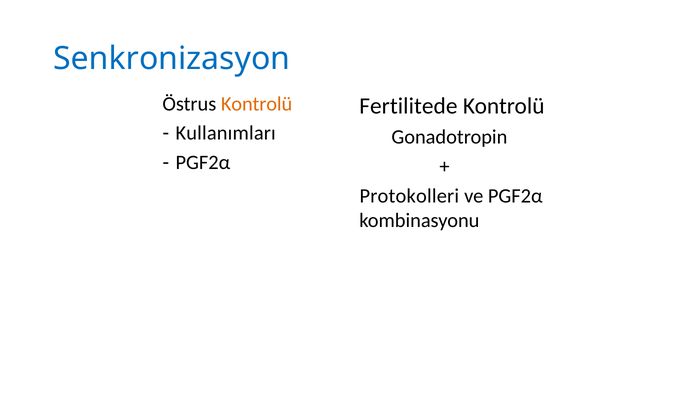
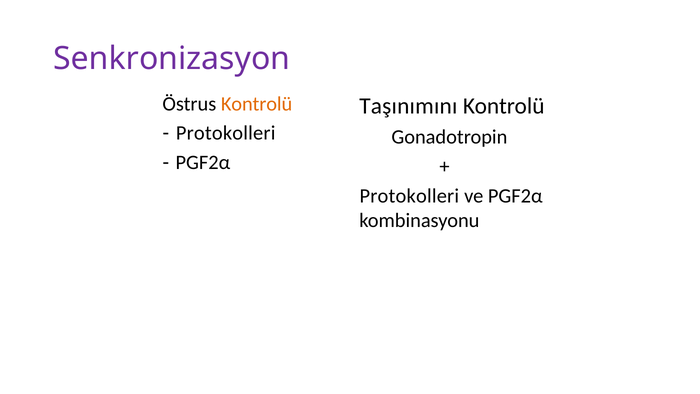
Senkronizasyon colour: blue -> purple (172, 59)
Fertilitede: Fertilitede -> Taşınımını (408, 106)
Kullanımları: Kullanımları -> Protokolleri (226, 133)
